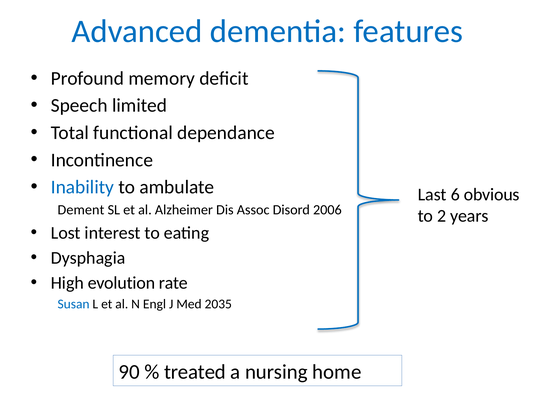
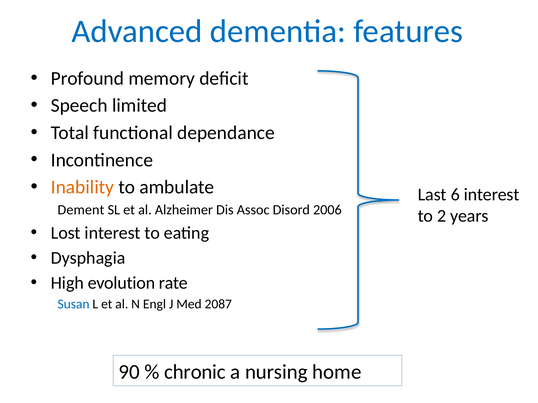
Inability colour: blue -> orange (82, 187)
6 obvious: obvious -> interest (492, 195)
2035: 2035 -> 2087 (218, 305)
treated: treated -> chronic (195, 372)
